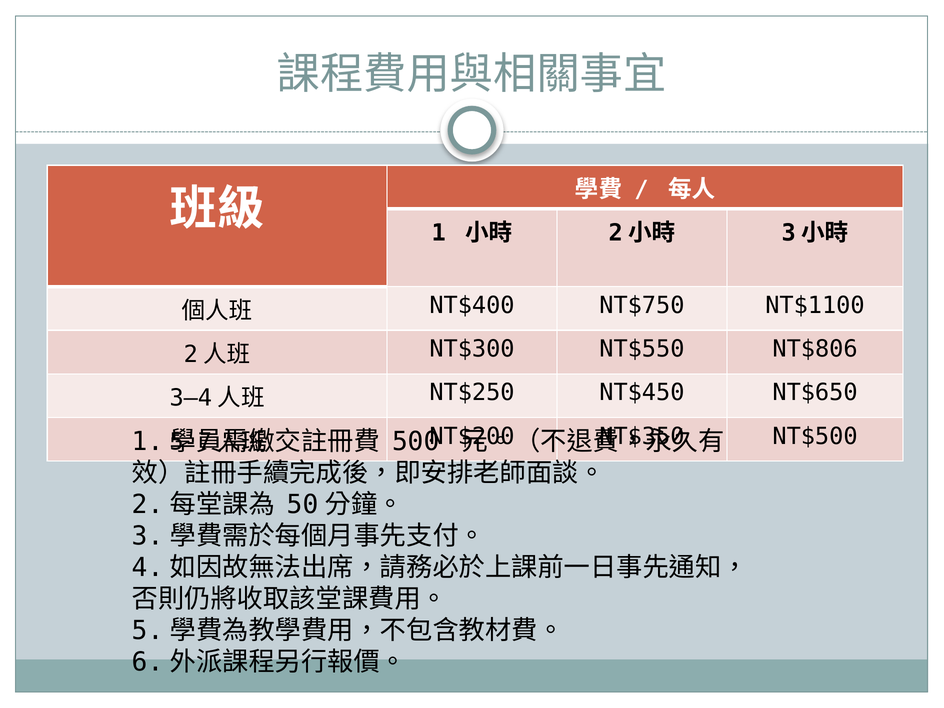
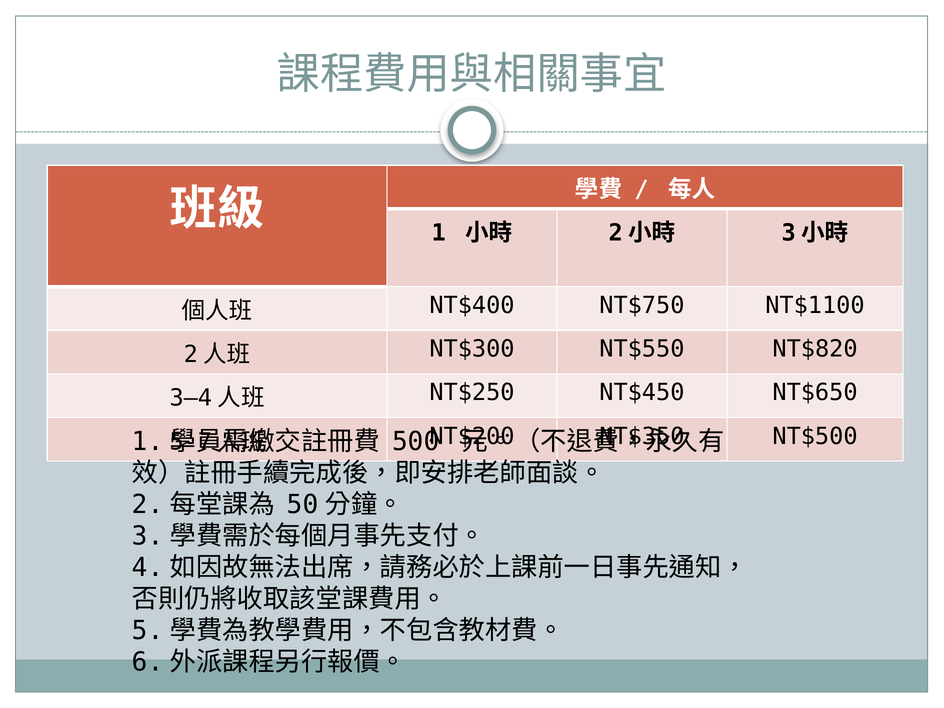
NT$806: NT$806 -> NT$820 (815, 349)
